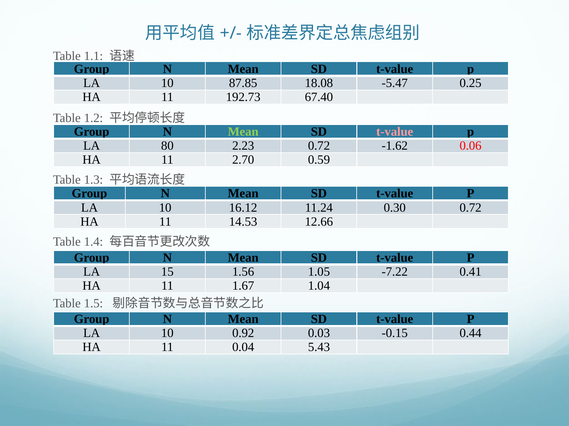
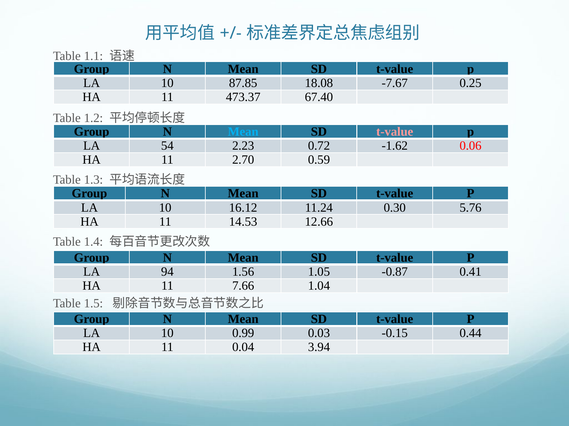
-5.47: -5.47 -> -7.67 (395, 83)
192.73: 192.73 -> 473.37 (243, 97)
Mean colour: light green -> light blue (243, 132)
80: 80 -> 54 (167, 146)
0.30 0.72: 0.72 -> 5.76 (471, 208)
15: 15 -> 94 (167, 272)
-7.22: -7.22 -> -0.87 (395, 272)
1.67: 1.67 -> 7.66 (243, 286)
0.92: 0.92 -> 0.99 (243, 334)
5.43: 5.43 -> 3.94 (319, 348)
